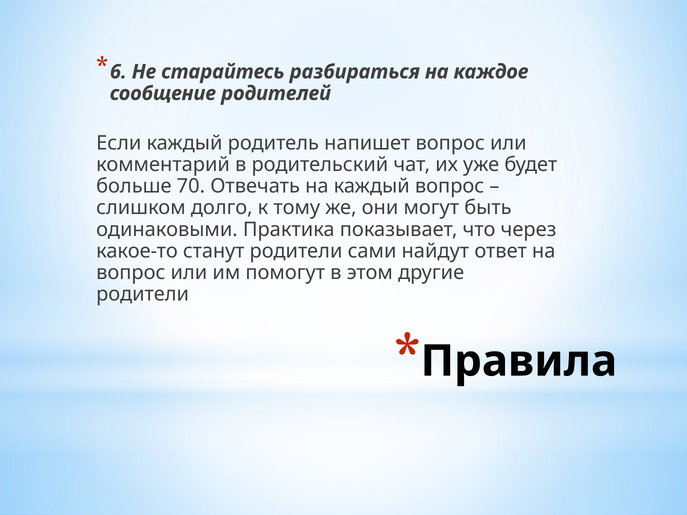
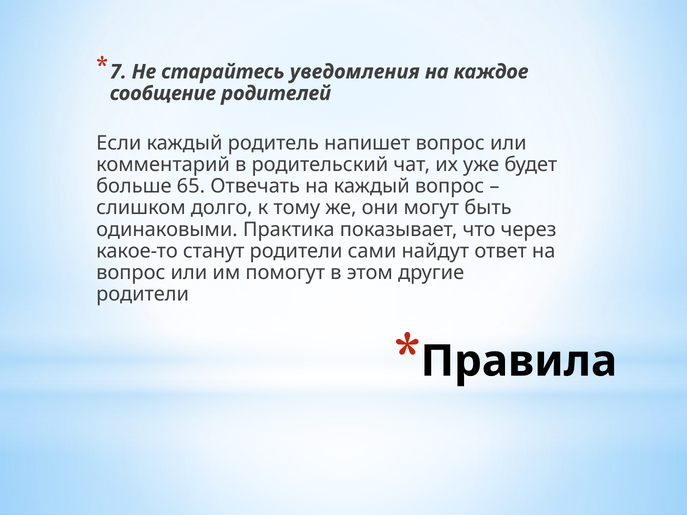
6: 6 -> 7 (118, 72)
разбираться: разбираться -> уведомления (355, 72)
70: 70 -> 65 (191, 186)
